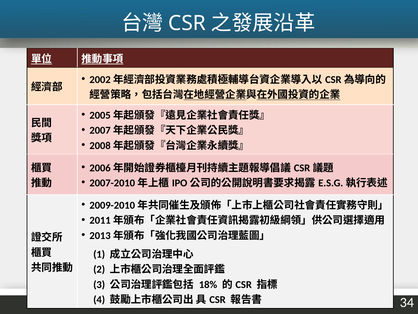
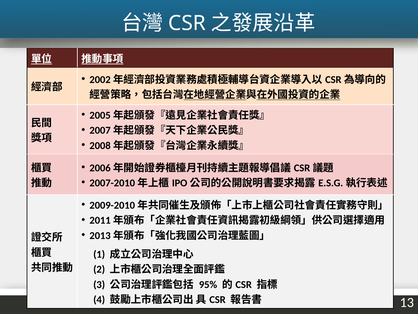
18%: 18% -> 95% (208, 284)
34: 34 -> 13 (407, 302)
